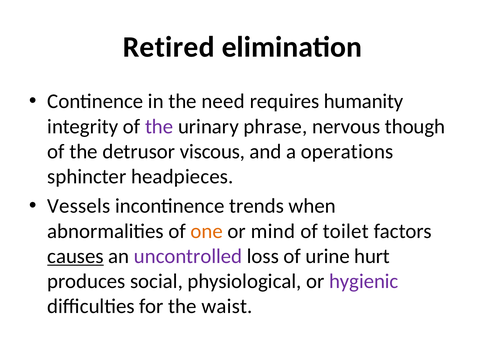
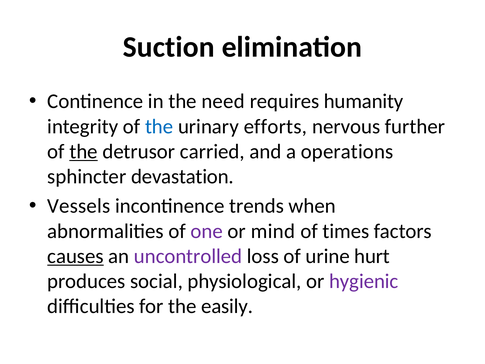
Retired: Retired -> Suction (169, 47)
the colour: purple -> blue (159, 126)
phrase: phrase -> efforts (275, 126)
though: though -> further (415, 126)
the underline: none -> present (84, 151)
viscous: viscous -> carried (212, 151)
headpieces: headpieces -> devastation (182, 177)
one colour: orange -> purple (207, 231)
toilet: toilet -> times (346, 231)
waist: waist -> easily (227, 306)
